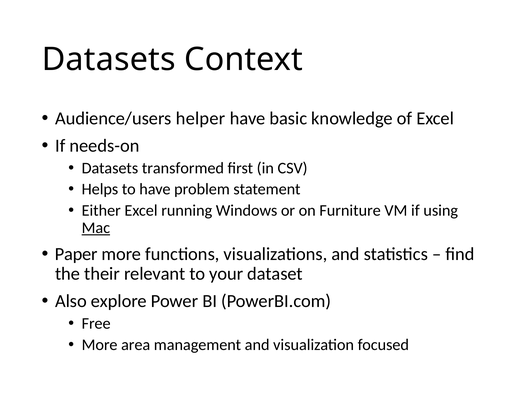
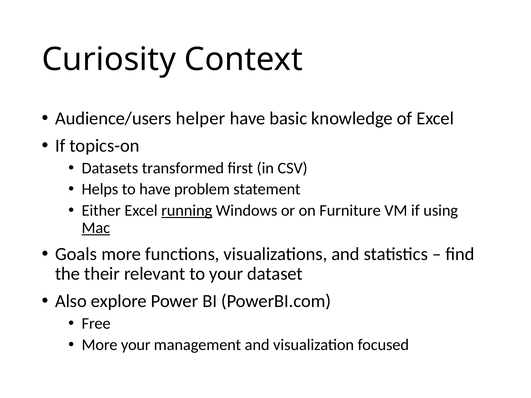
Datasets: Datasets -> Curiosity (109, 59)
needs-on: needs-on -> topics-on (104, 146)
running underline: none -> present (187, 211)
Paper: Paper -> Goals (76, 254)
More area: area -> your (136, 345)
